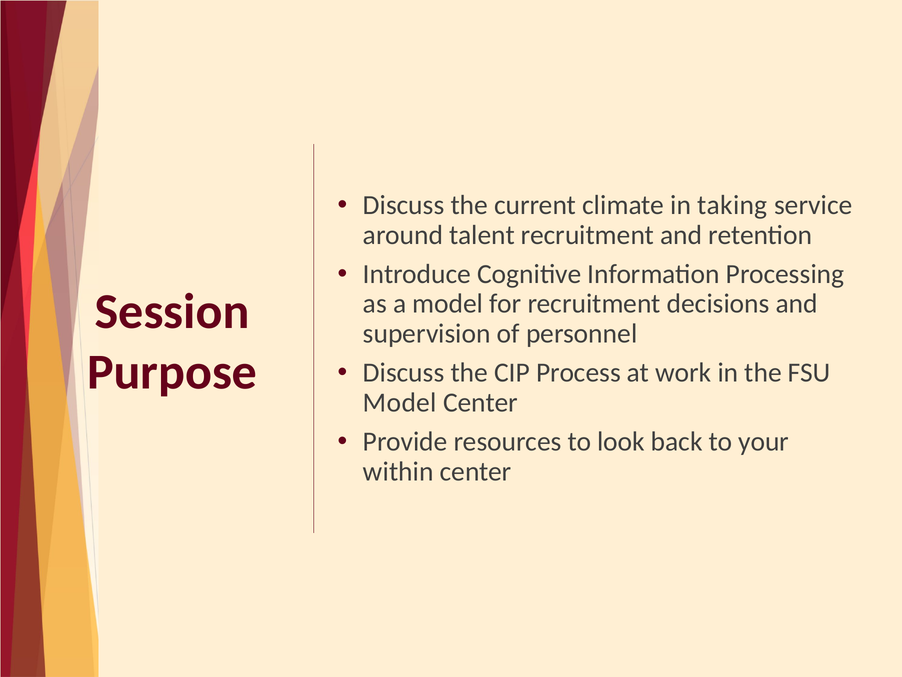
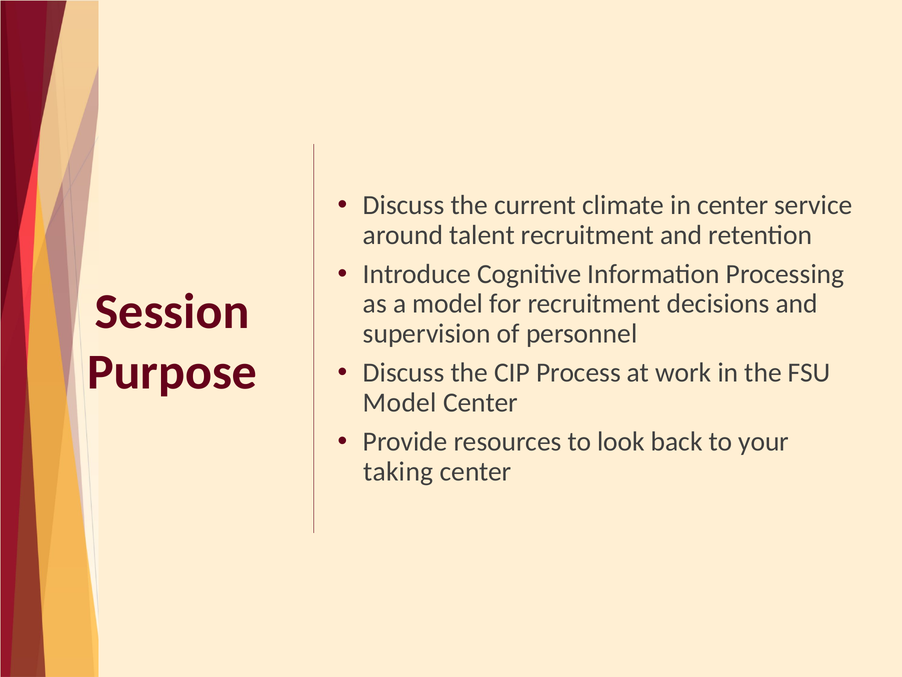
in taking: taking -> center (733, 205)
within: within -> taking (398, 471)
